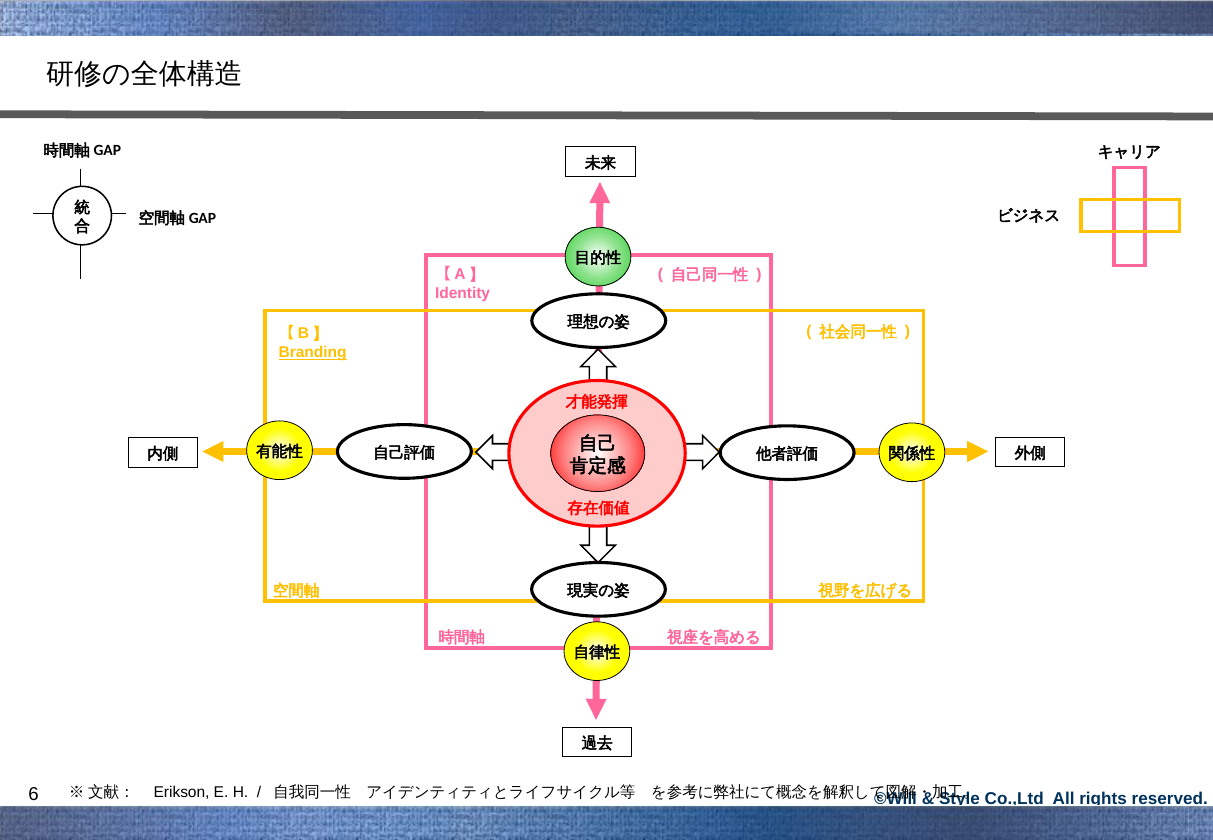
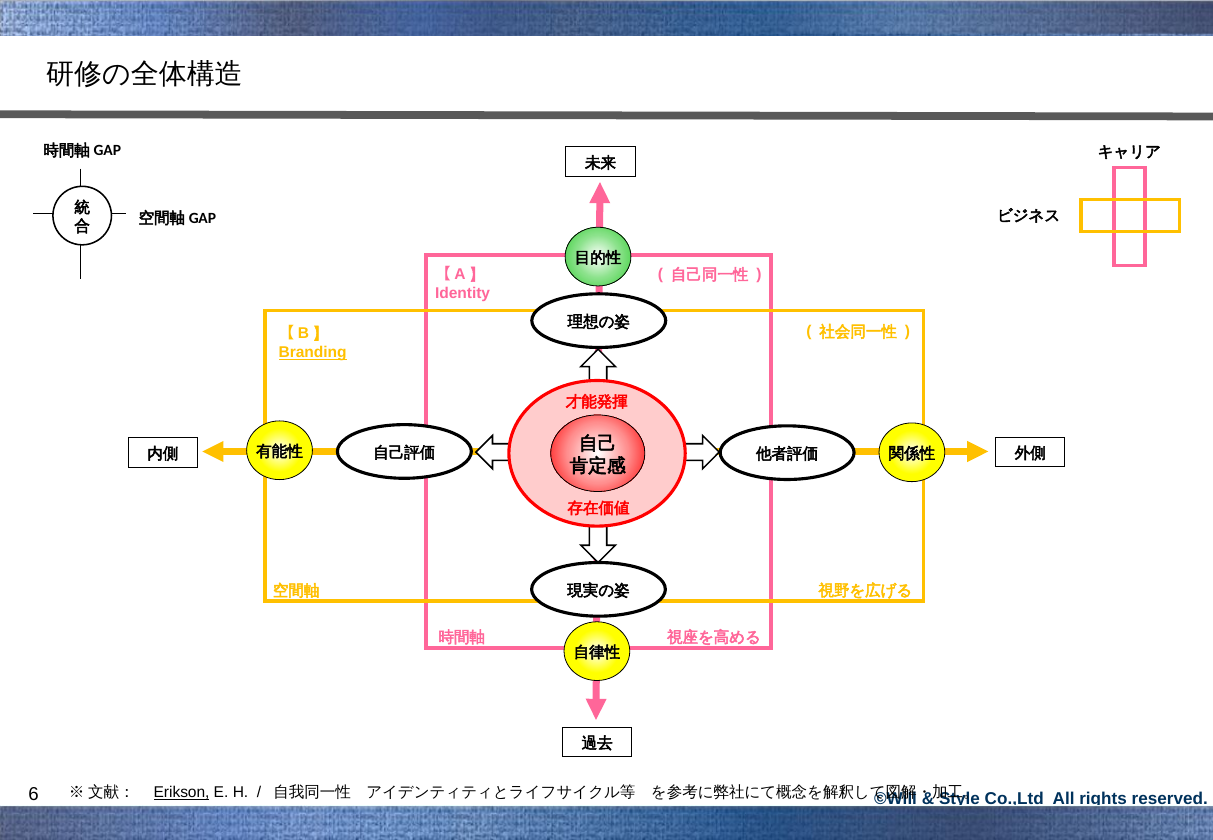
Erikson underline: none -> present (182, 792)
